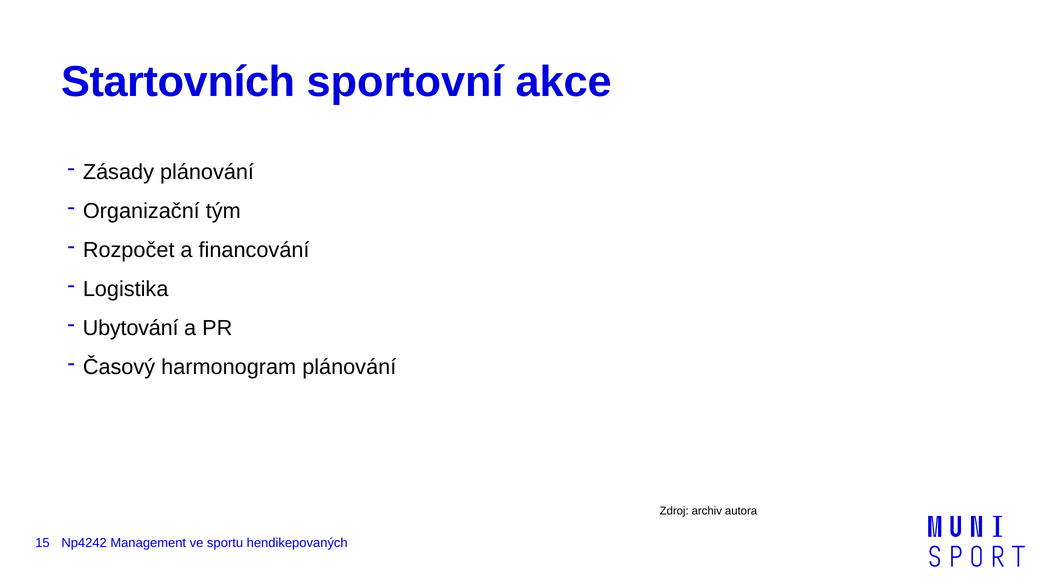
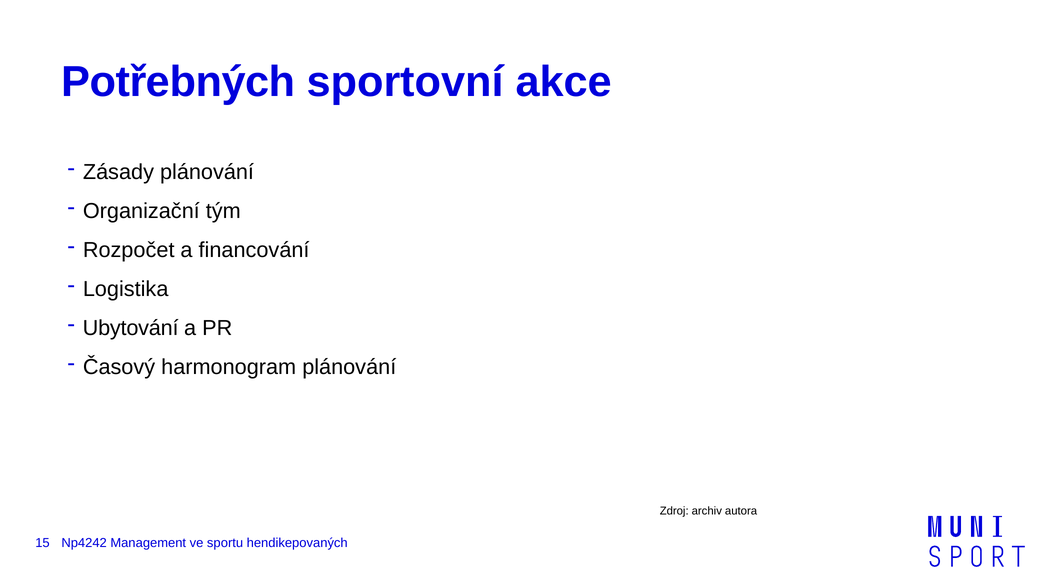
Startovních: Startovních -> Potřebných (178, 82)
